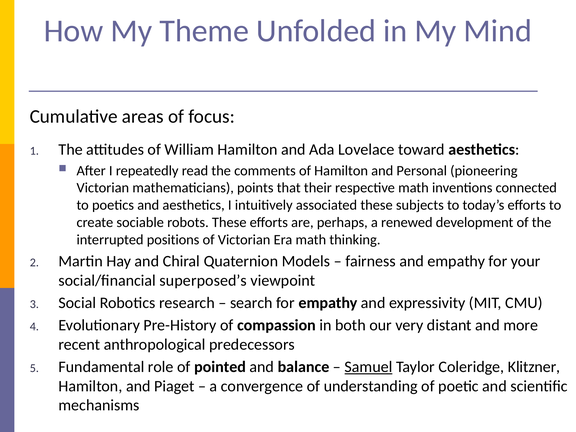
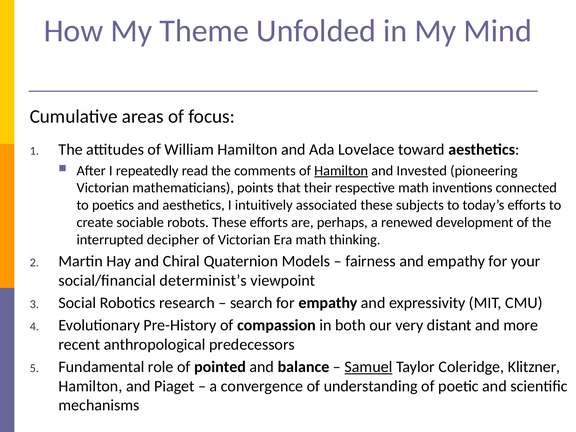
Hamilton underline: none -> present (341, 171)
Personal: Personal -> Invested (422, 171)
positions: positions -> decipher (173, 240)
superposed’s: superposed’s -> determinist’s (203, 280)
